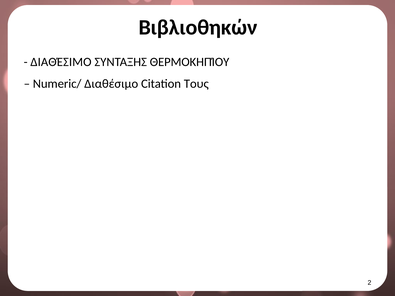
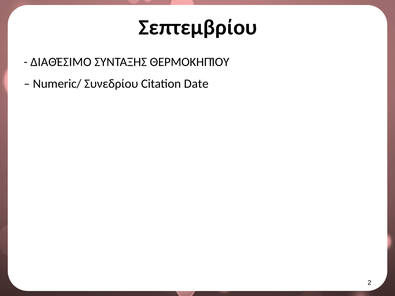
Βιβλιοθηκών: Βιβλιοθηκών -> Σεπτεμβρίου (198, 27)
Numeric/ Διαθέσιμο: Διαθέσιμο -> Συνεδρίου (111, 84)
Τους: Τους -> Date (196, 84)
